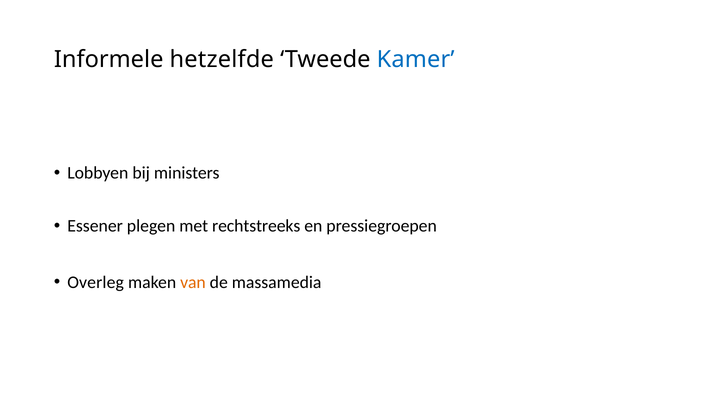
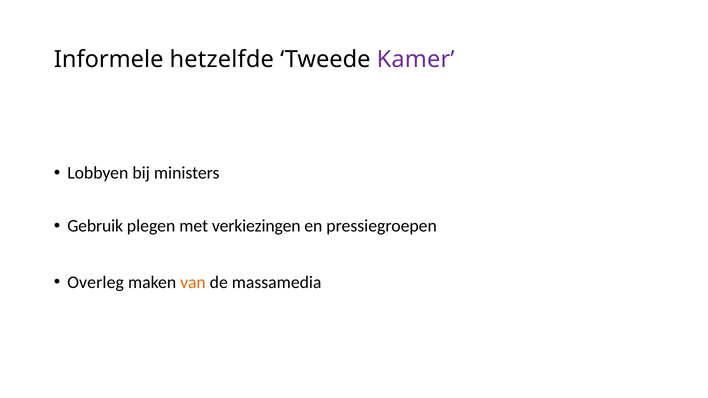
Kamer colour: blue -> purple (416, 60)
Essener: Essener -> Gebruik (95, 226)
rechtstreeks: rechtstreeks -> verkiezingen (256, 226)
